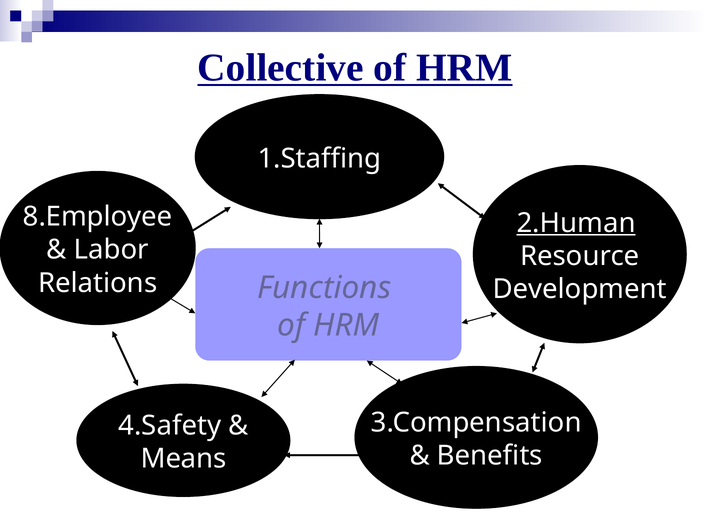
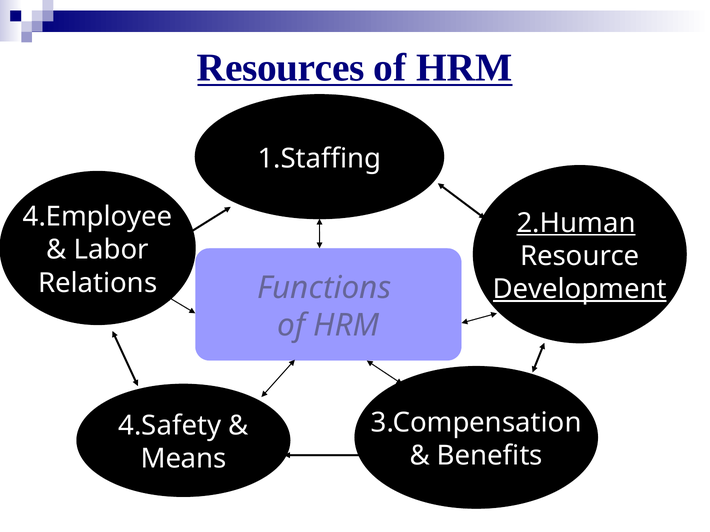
Collective: Collective -> Resources (281, 68)
8.Employee: 8.Employee -> 4.Employee (98, 217)
Development underline: none -> present (580, 289)
